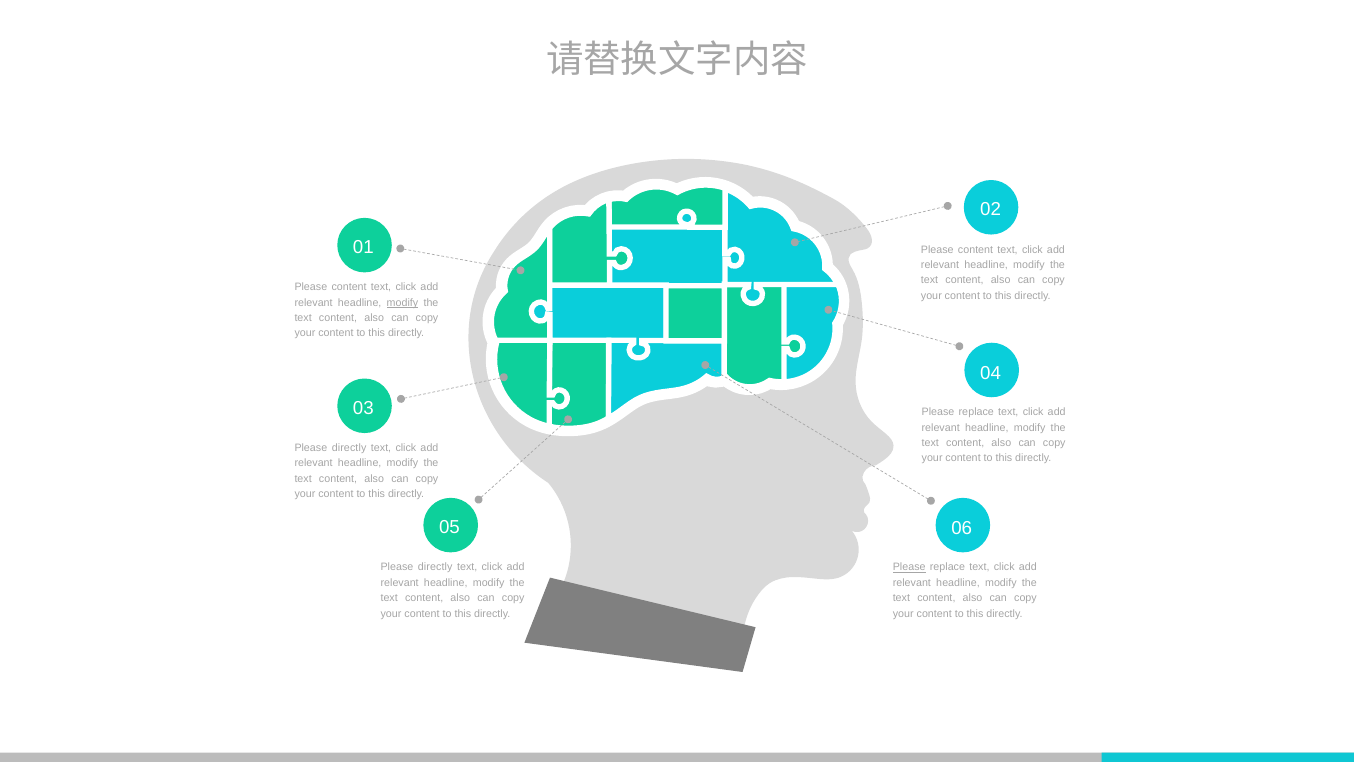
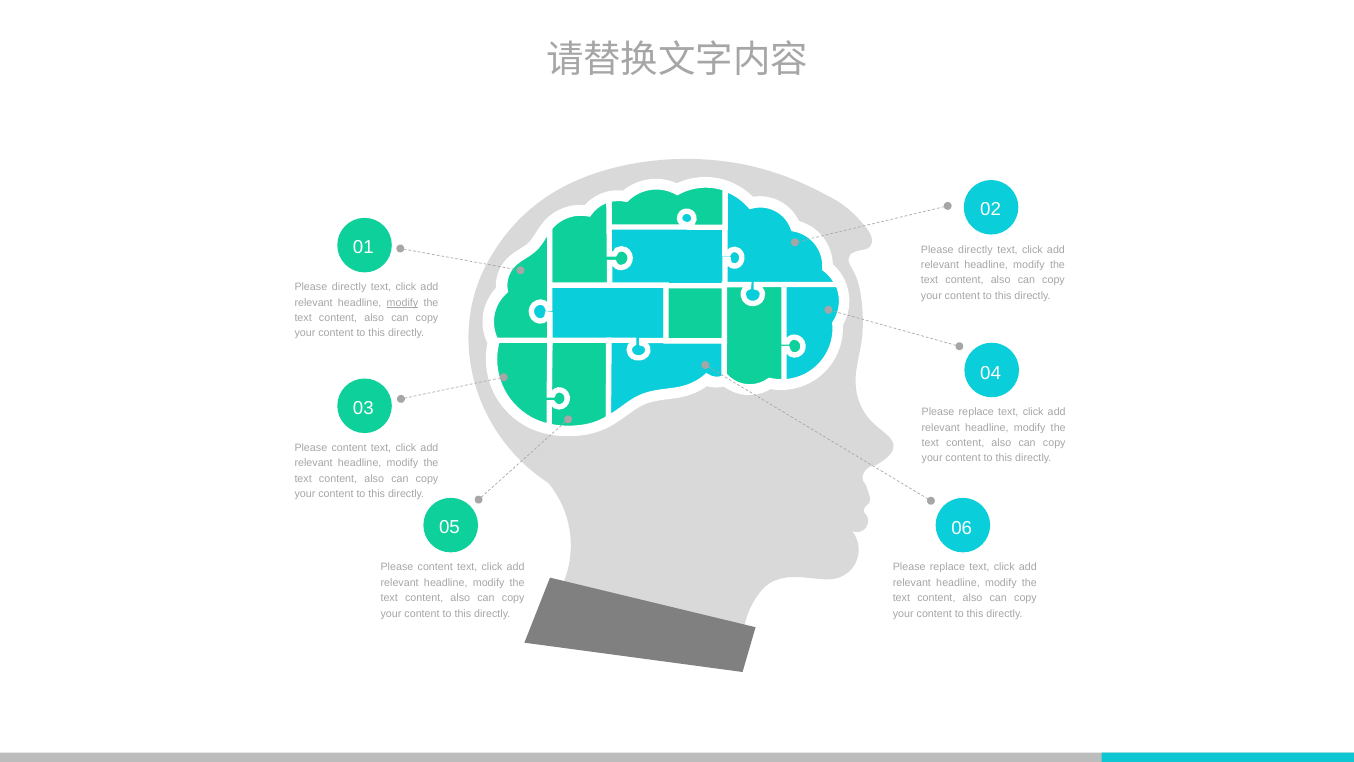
content: content -> directly (976, 249)
content: content -> directly (349, 287)
directly: directly -> content (349, 448)
directly: directly -> content (435, 567)
Please underline: present -> none (909, 567)
